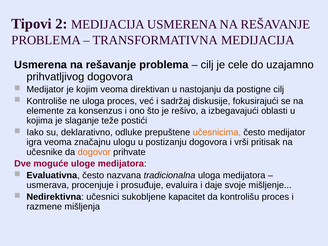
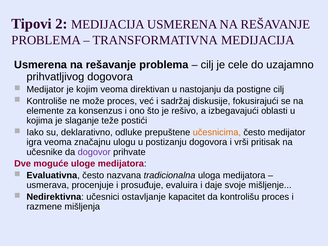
ne uloga: uloga -> može (93, 101)
dogovor colour: orange -> purple (94, 152)
sukobljene: sukobljene -> ostavljanje (144, 197)
